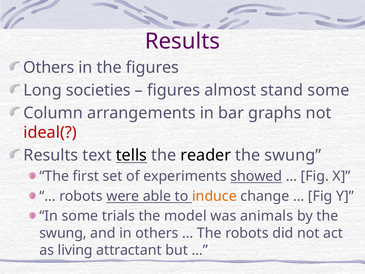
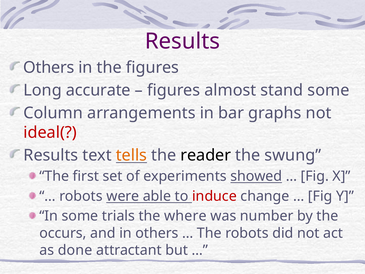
societies: societies -> accurate (98, 90)
tells colour: black -> orange (131, 155)
induce colour: orange -> red (214, 196)
model: model -> where (185, 216)
animals: animals -> number (267, 216)
swung: swung -> occurs (63, 233)
living: living -> done (75, 250)
